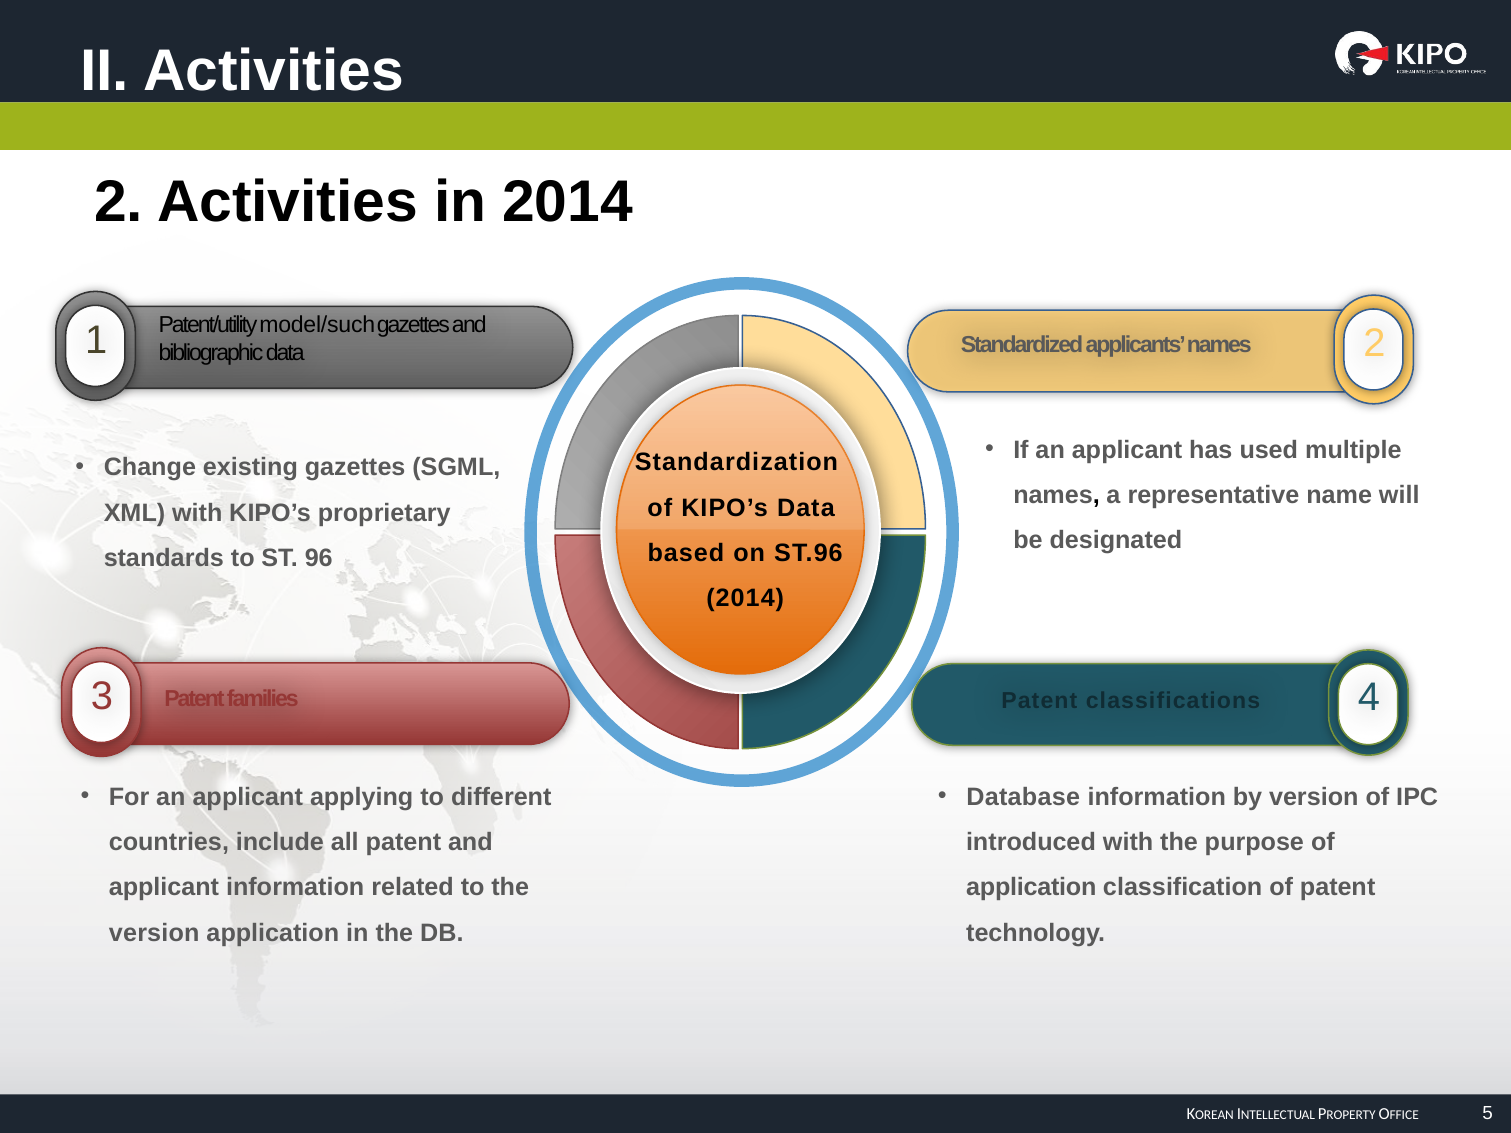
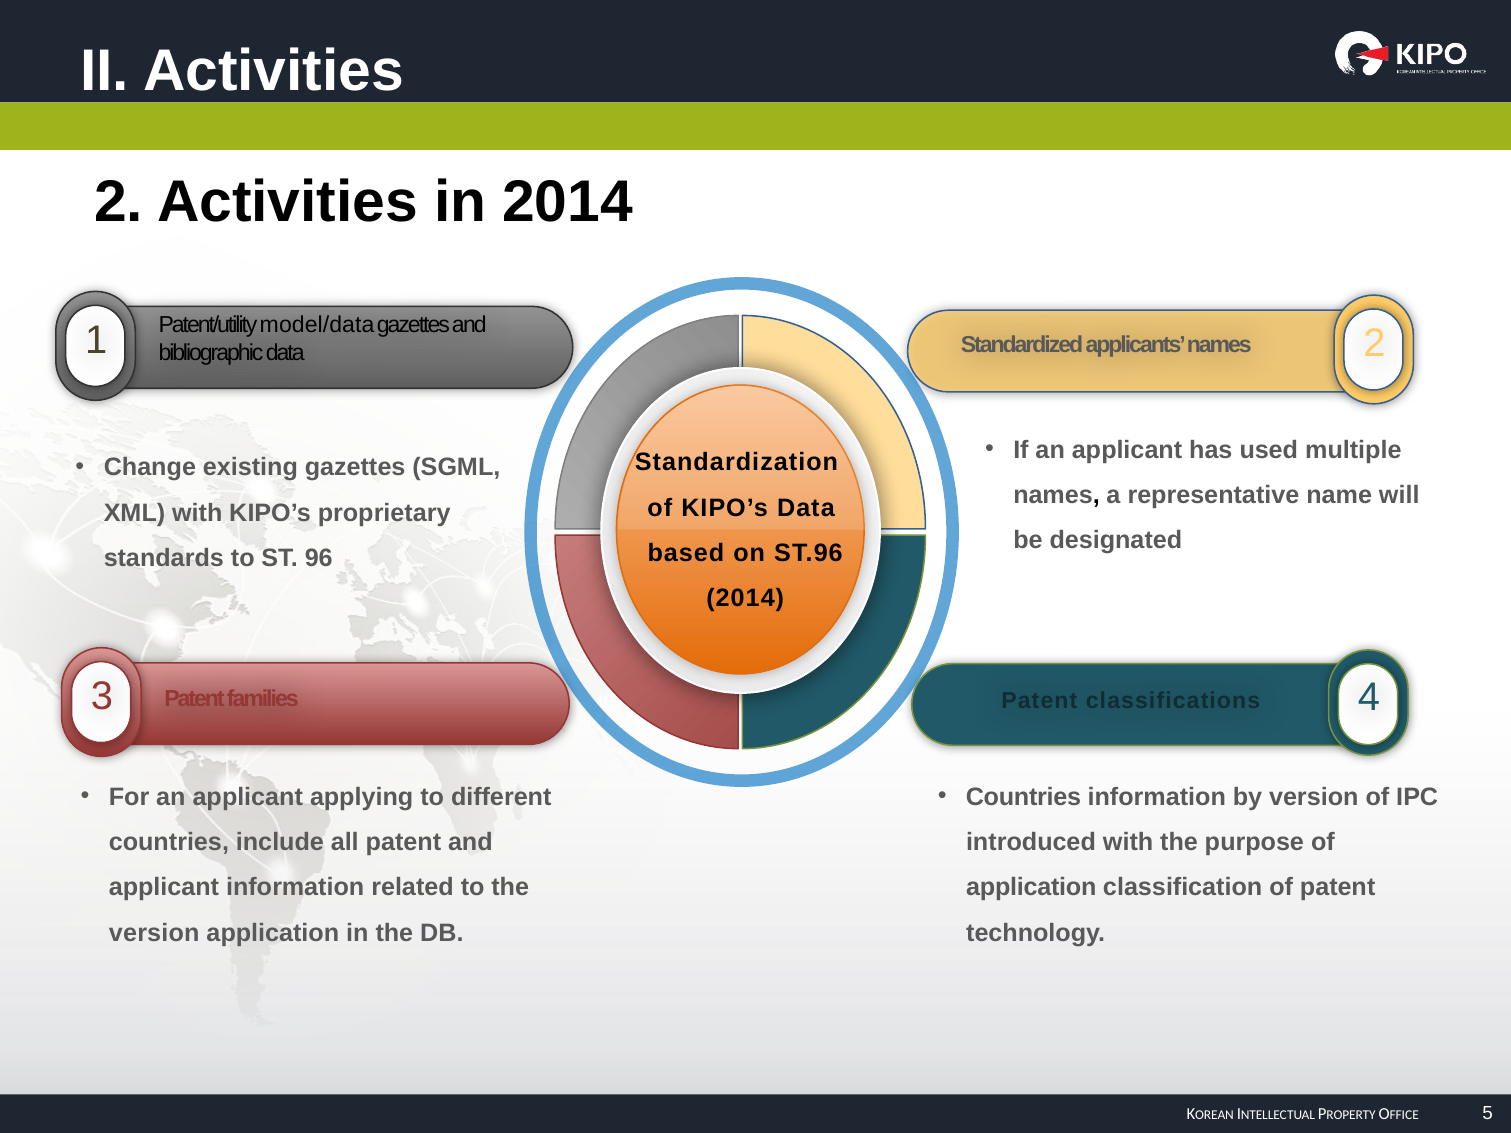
model/such: model/such -> model/data (317, 325)
Database: Database -> Countries (1023, 797)
